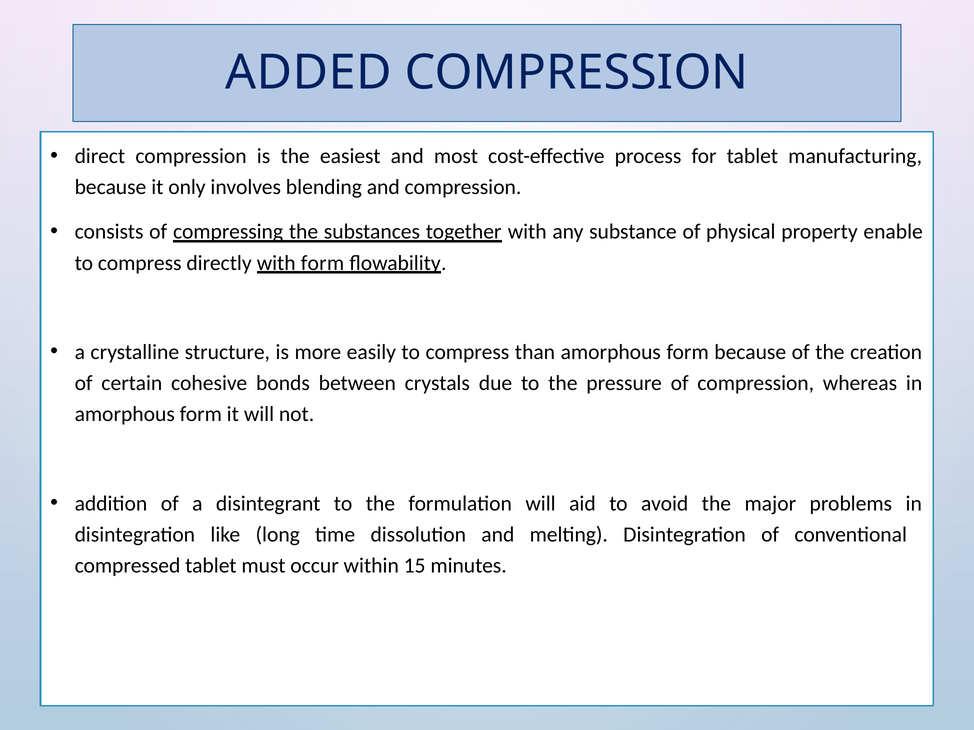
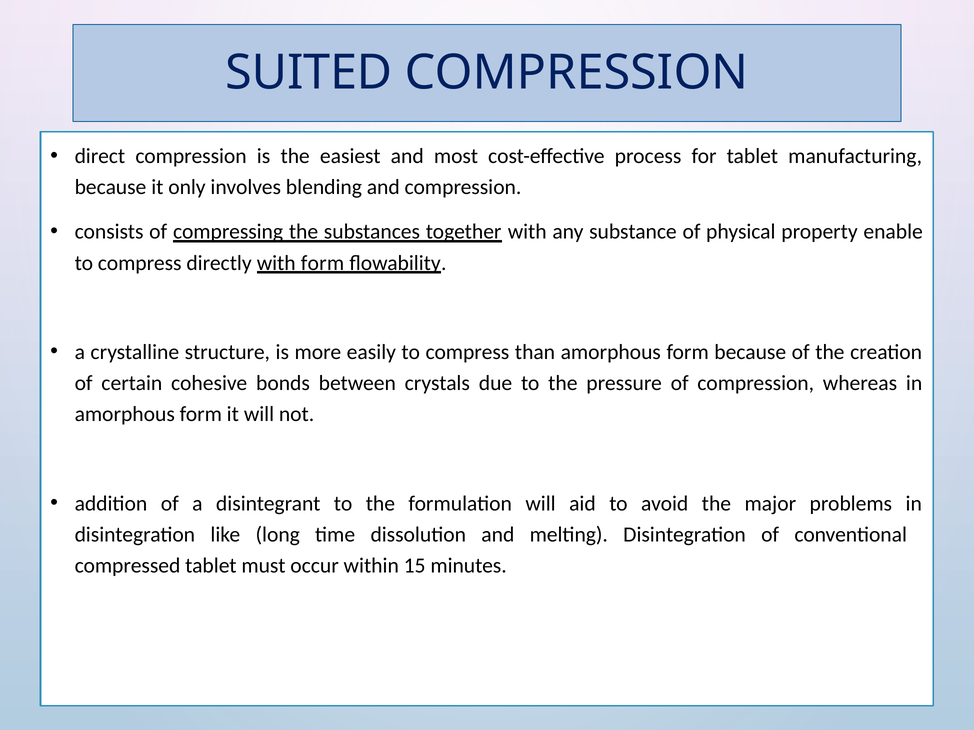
ADDED: ADDED -> SUITED (309, 73)
